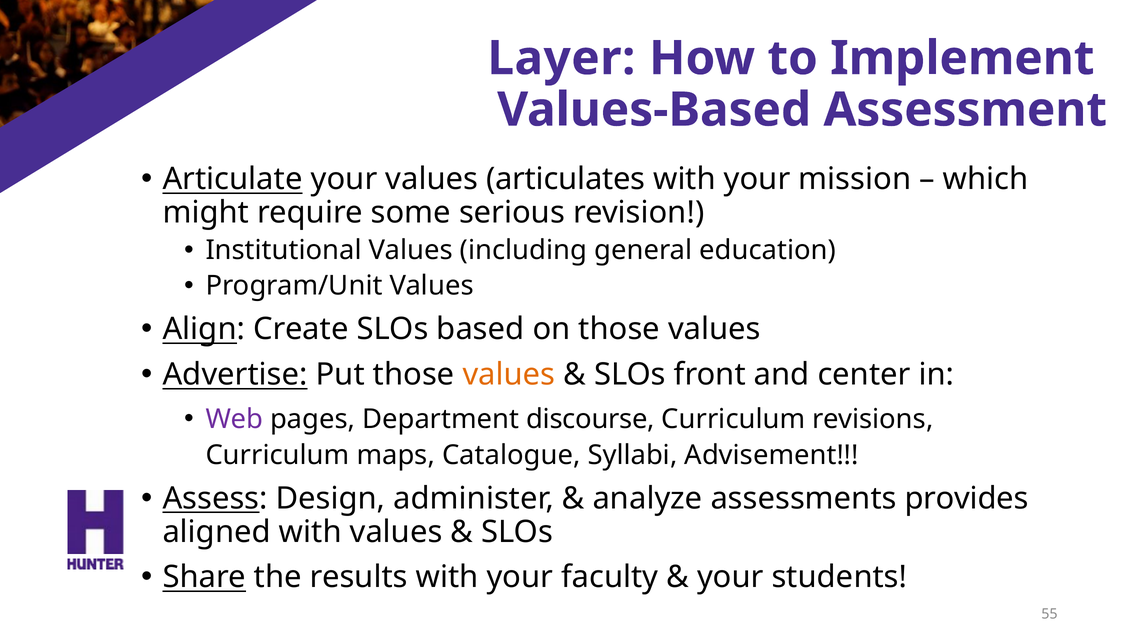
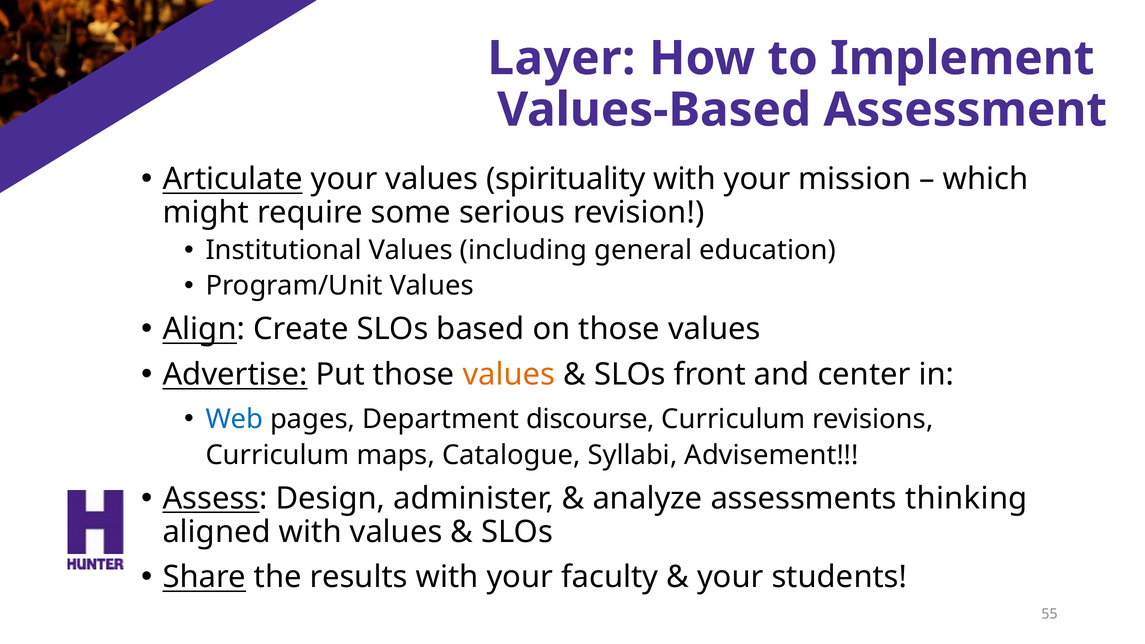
articulates: articulates -> spirituality (566, 179)
Web colour: purple -> blue (234, 419)
provides: provides -> thinking (966, 498)
